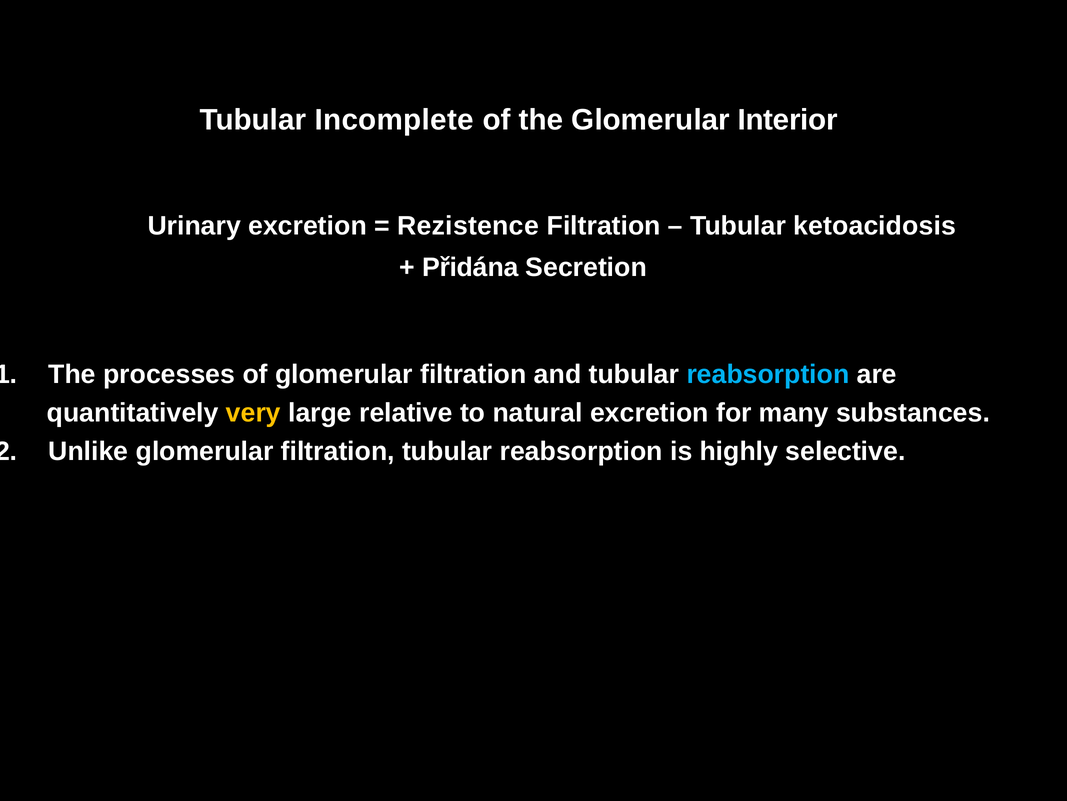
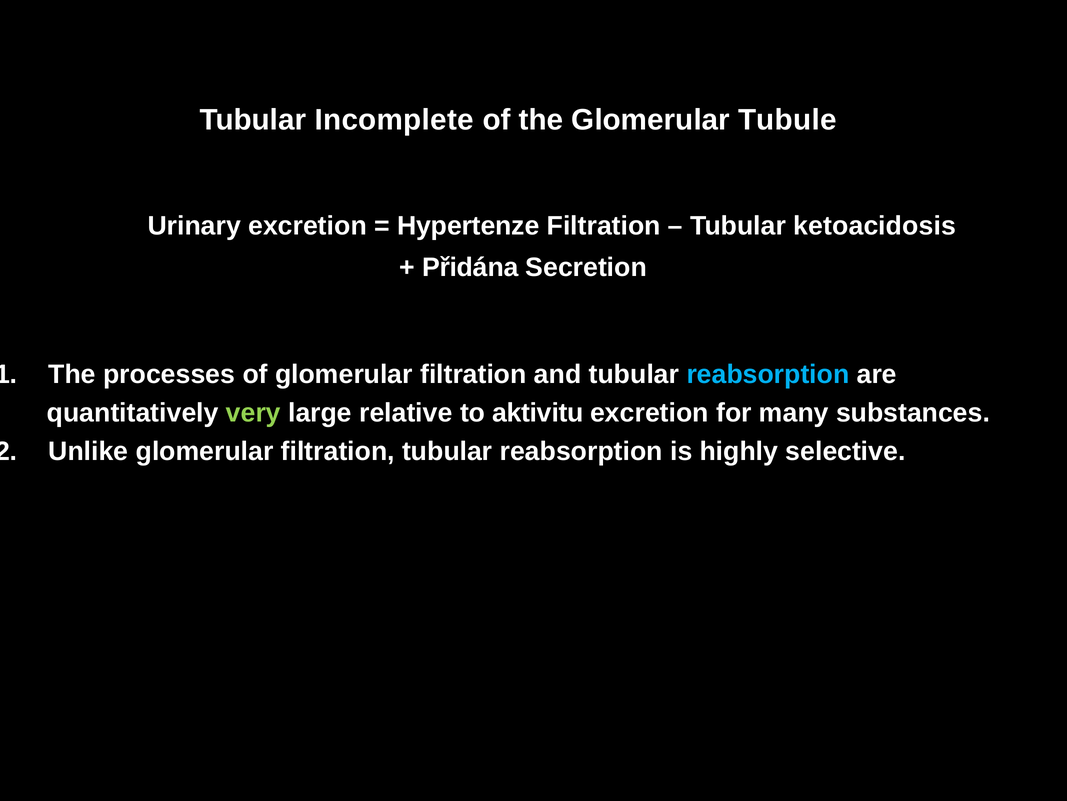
Interior: Interior -> Tubule (787, 120)
Rezistence: Rezistence -> Hypertenze (468, 226)
very colour: yellow -> light green (253, 412)
natural: natural -> aktivitu (538, 412)
